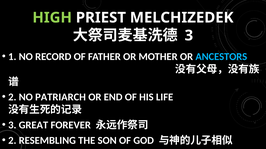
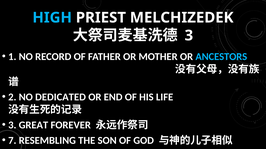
HIGH colour: light green -> light blue (52, 18)
PATRIARCH: PATRIARCH -> DEDICATED (61, 98)
2: 2 -> 7 (12, 141)
